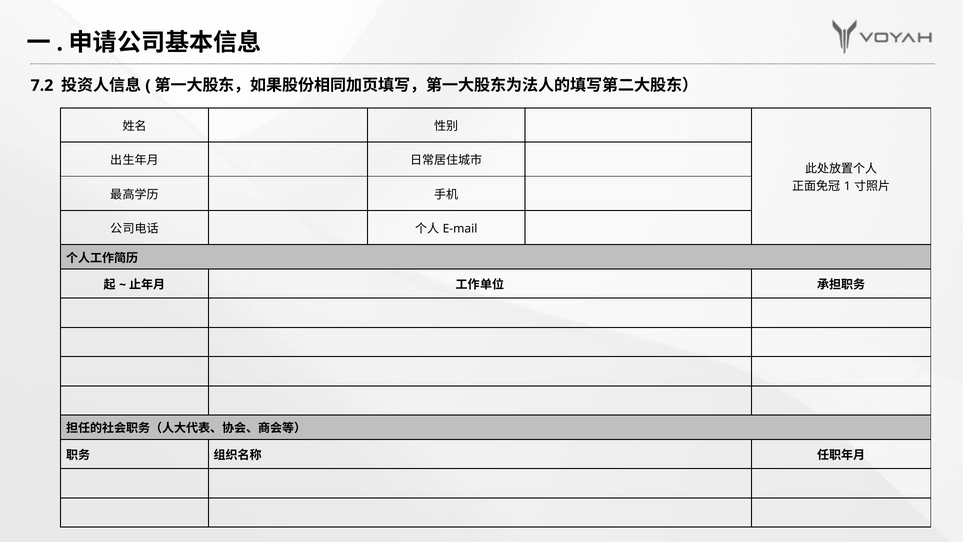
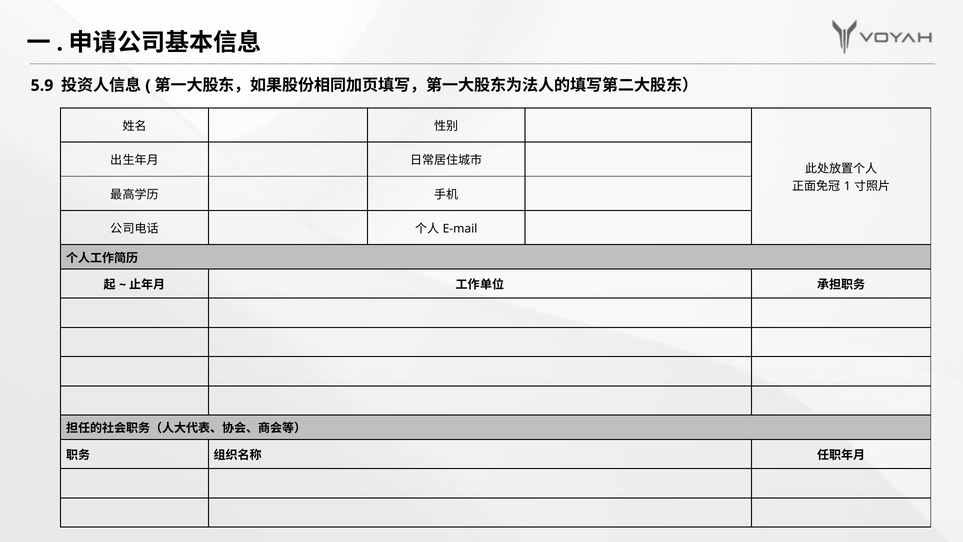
7.2: 7.2 -> 5.9 (42, 85)
